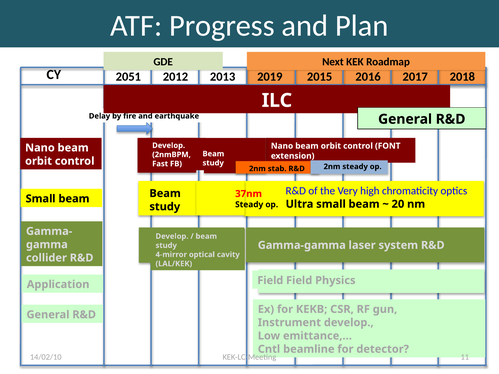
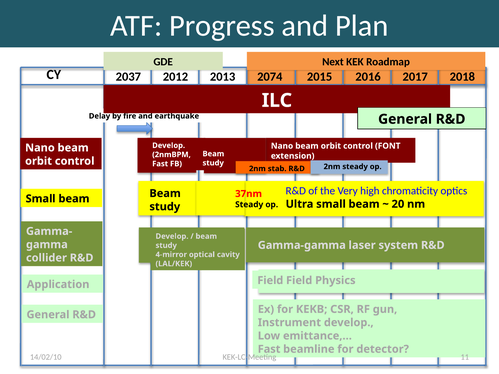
2051: 2051 -> 2037 (128, 77)
2019: 2019 -> 2074 (270, 77)
Cntl: Cntl -> Fast (269, 349)
